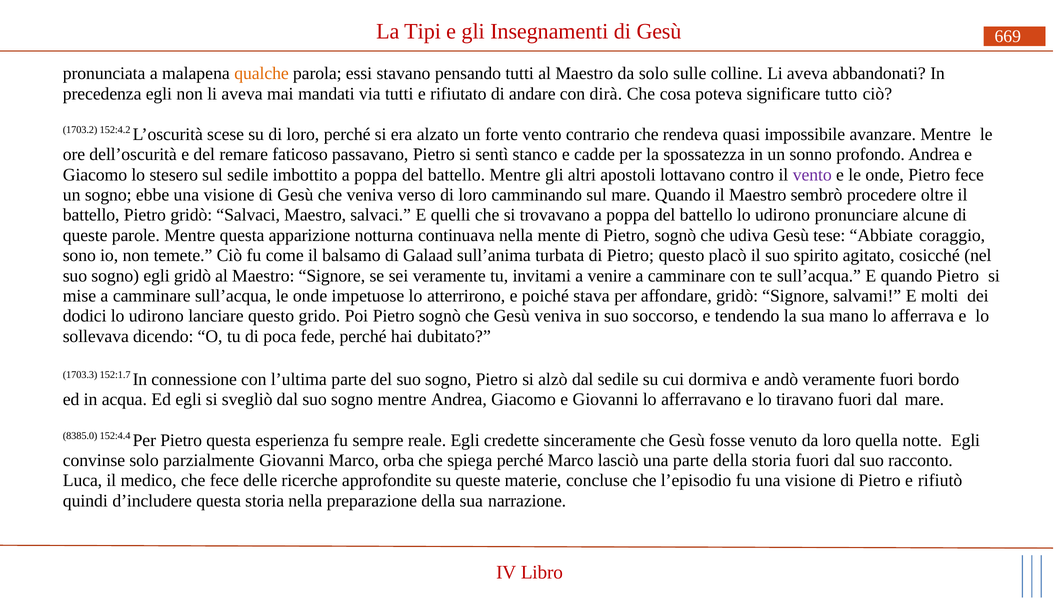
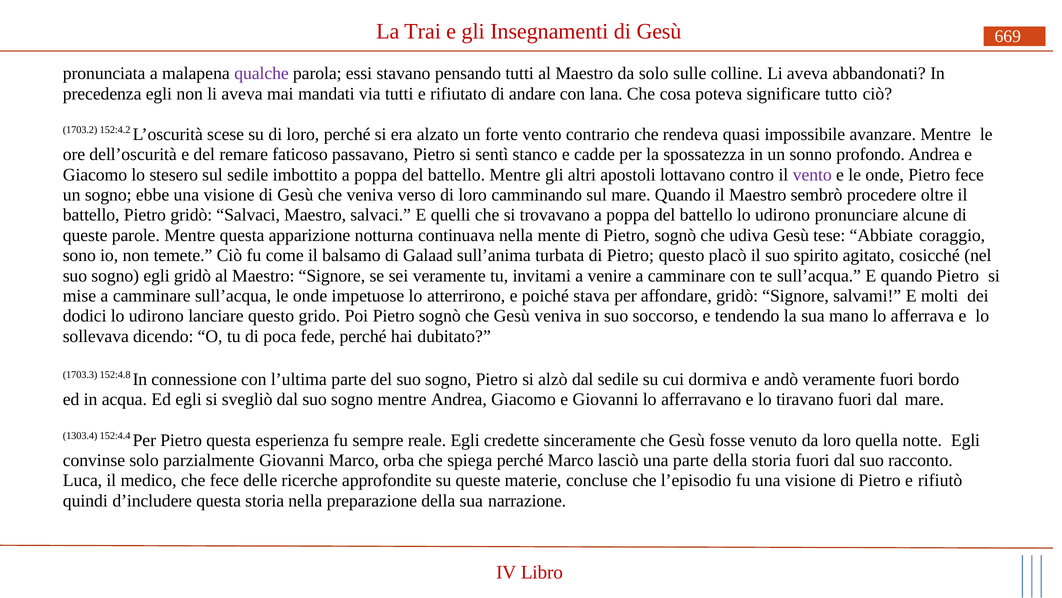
Tipi: Tipi -> Trai (423, 31)
qualche colour: orange -> purple (262, 73)
dirà: dirà -> lana (606, 94)
152:1.7: 152:1.7 -> 152:4.8 (115, 375)
8385.0: 8385.0 -> 1303.4 (80, 436)
